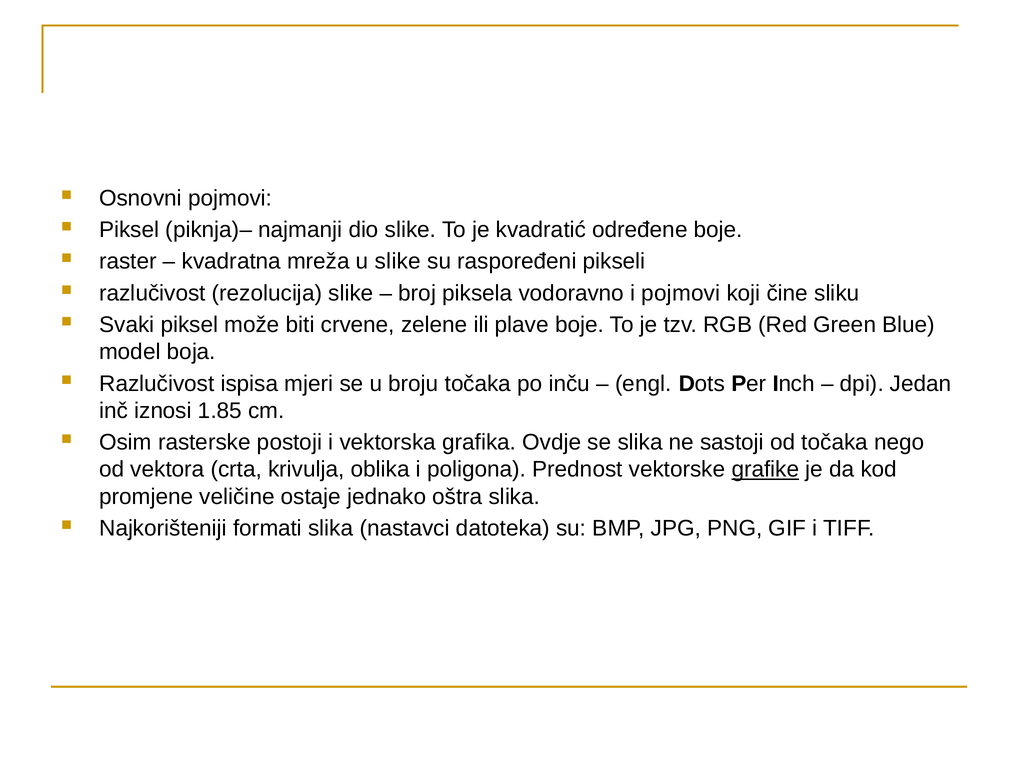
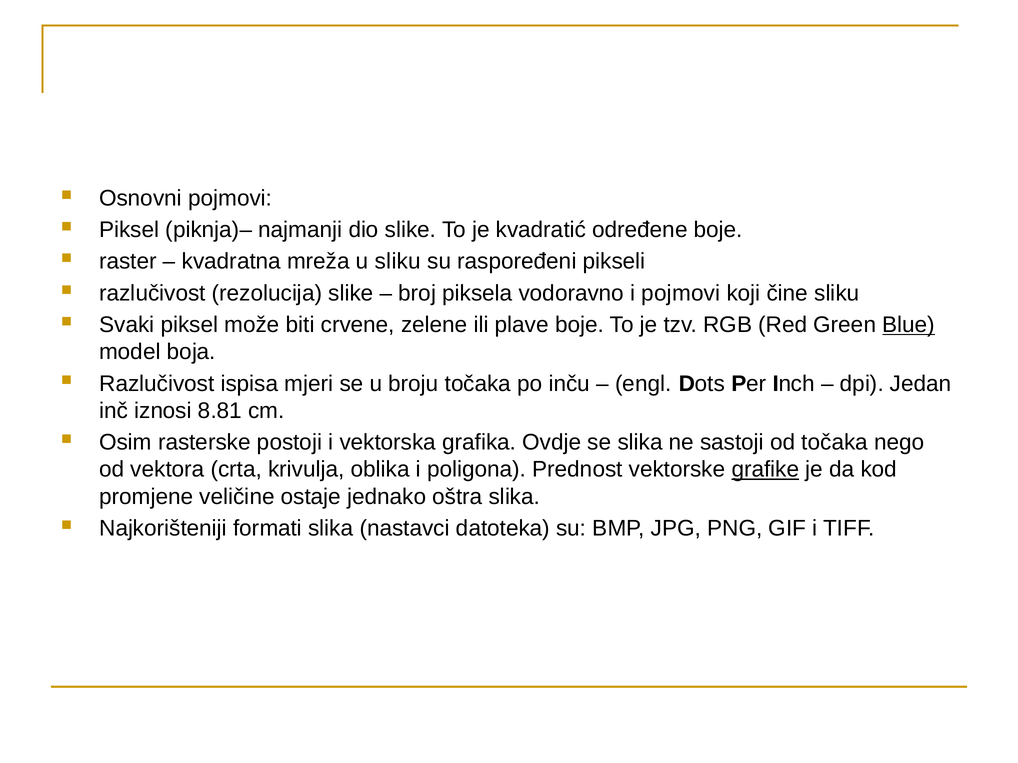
u slike: slike -> sliku (398, 262)
Blue underline: none -> present (909, 325)
1.85: 1.85 -> 8.81 (220, 411)
